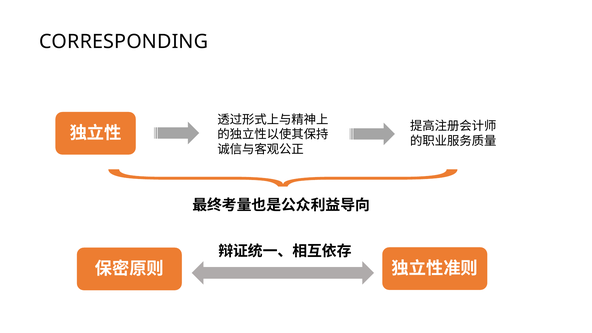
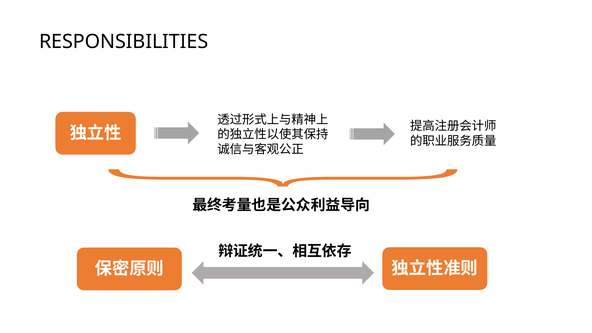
CORRESPONDING: CORRESPONDING -> RESPONSIBILITIES (124, 42)
